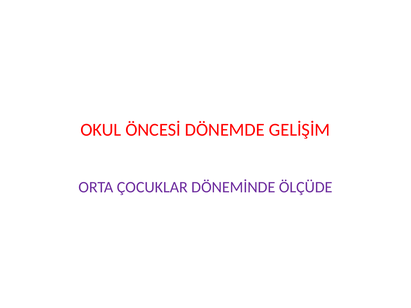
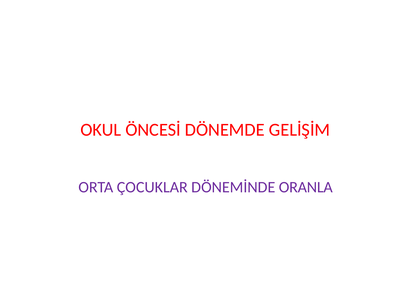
ÖLÇÜDE: ÖLÇÜDE -> ORANLA (306, 187)
